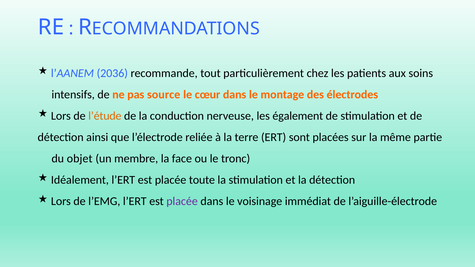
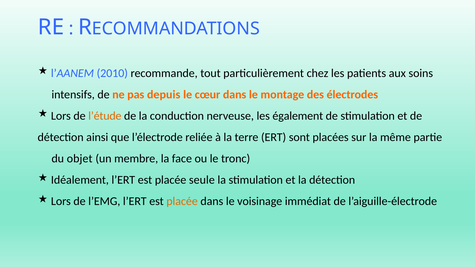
2036: 2036 -> 2010 (112, 73)
source: source -> depuis (164, 95)
toute: toute -> seule (202, 180)
placée colour: purple -> orange (182, 202)
